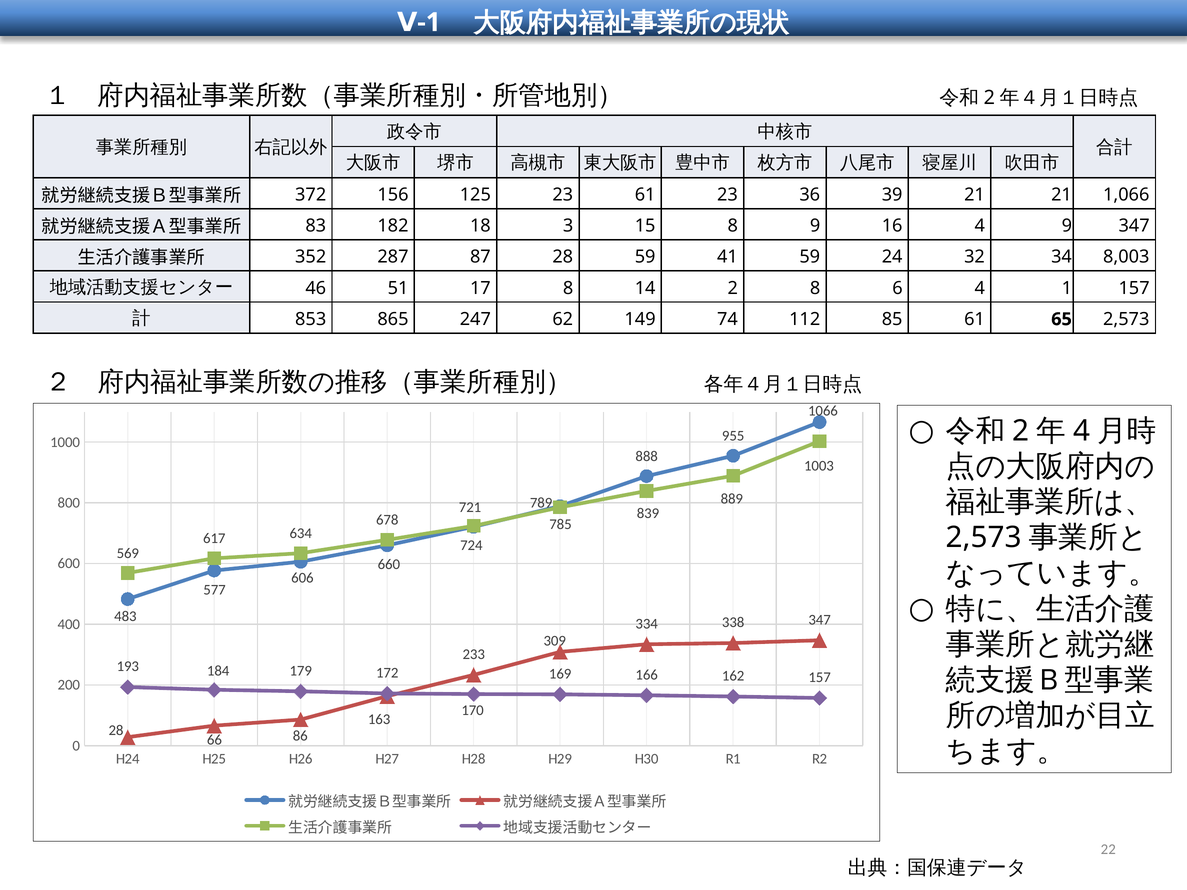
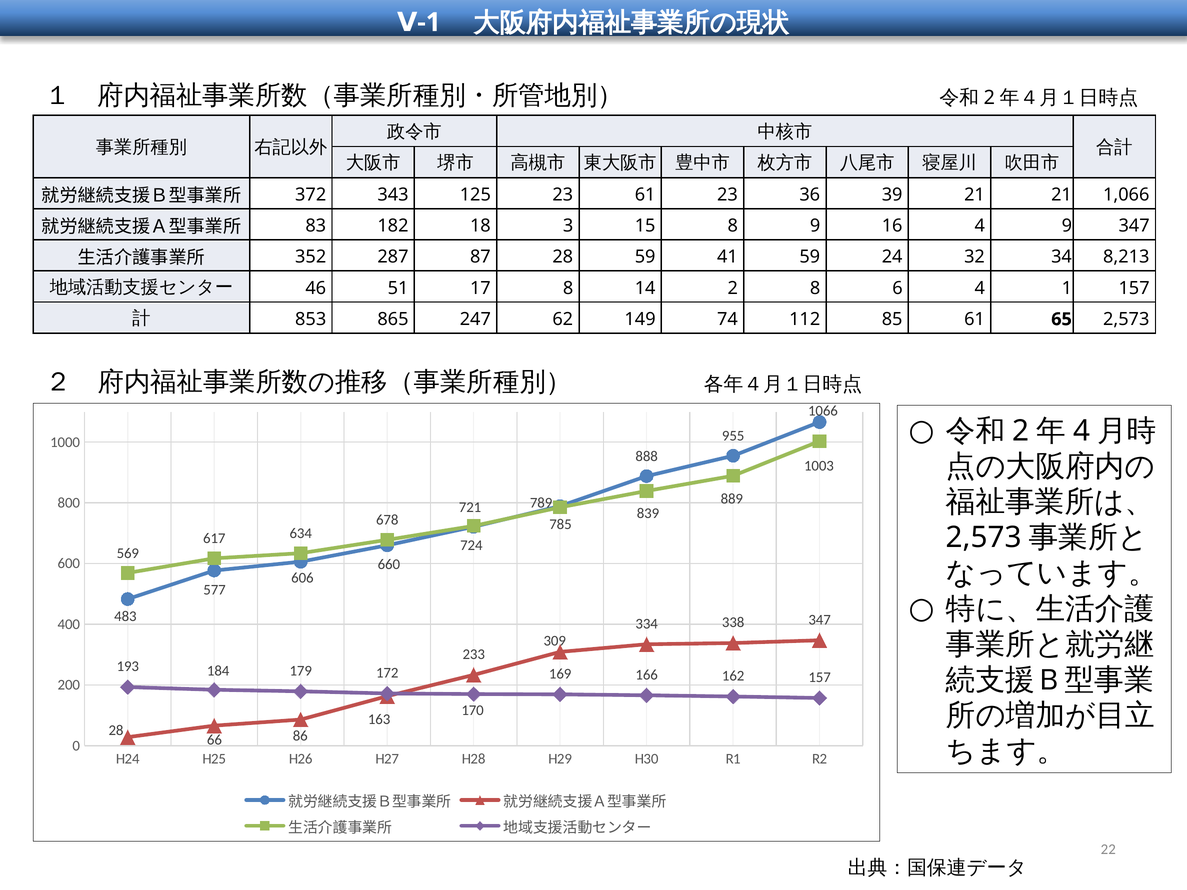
156: 156 -> 343 (393, 195)
8,003: 8,003 -> 8,213 (1126, 257)
